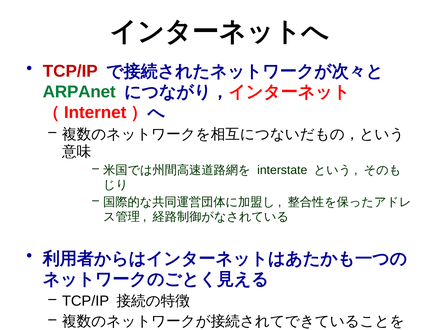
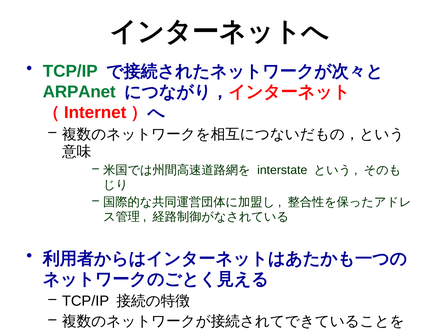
TCP/IP colour: red -> green (70, 71)
